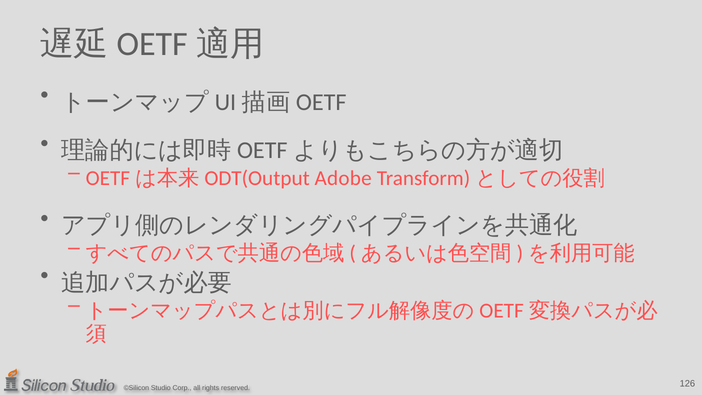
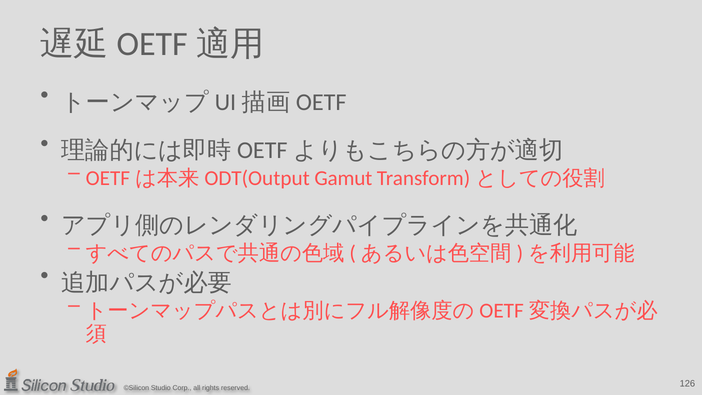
Adobe: Adobe -> Gamut (343, 178)
